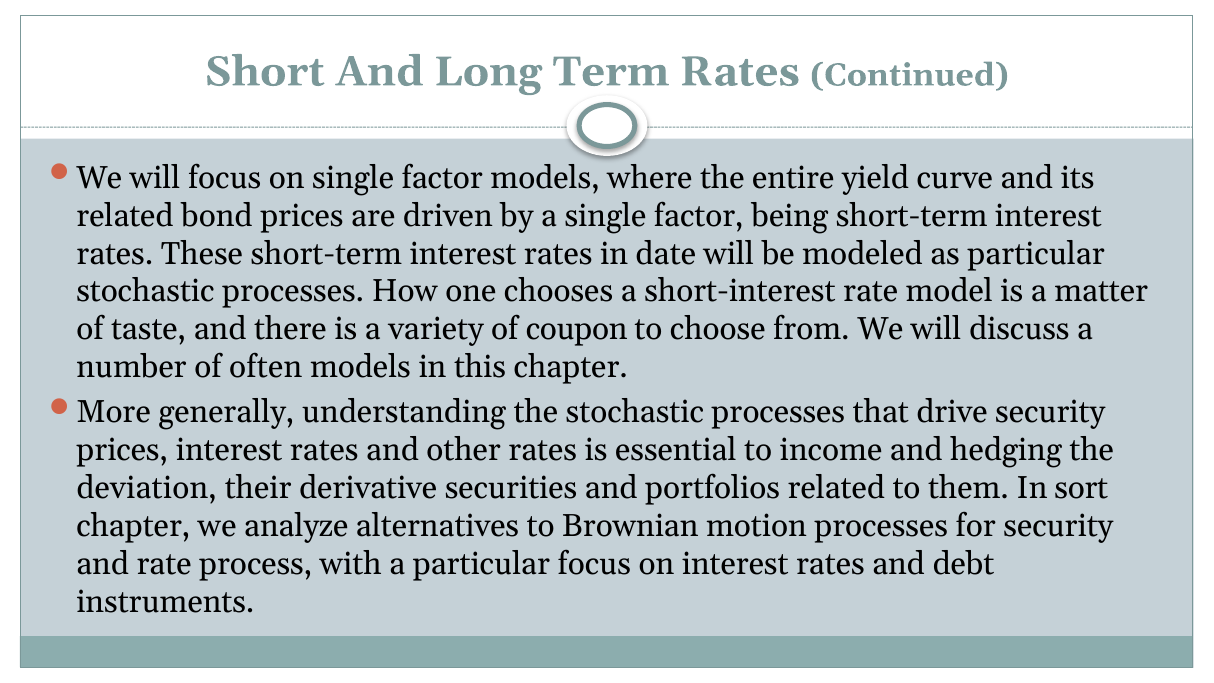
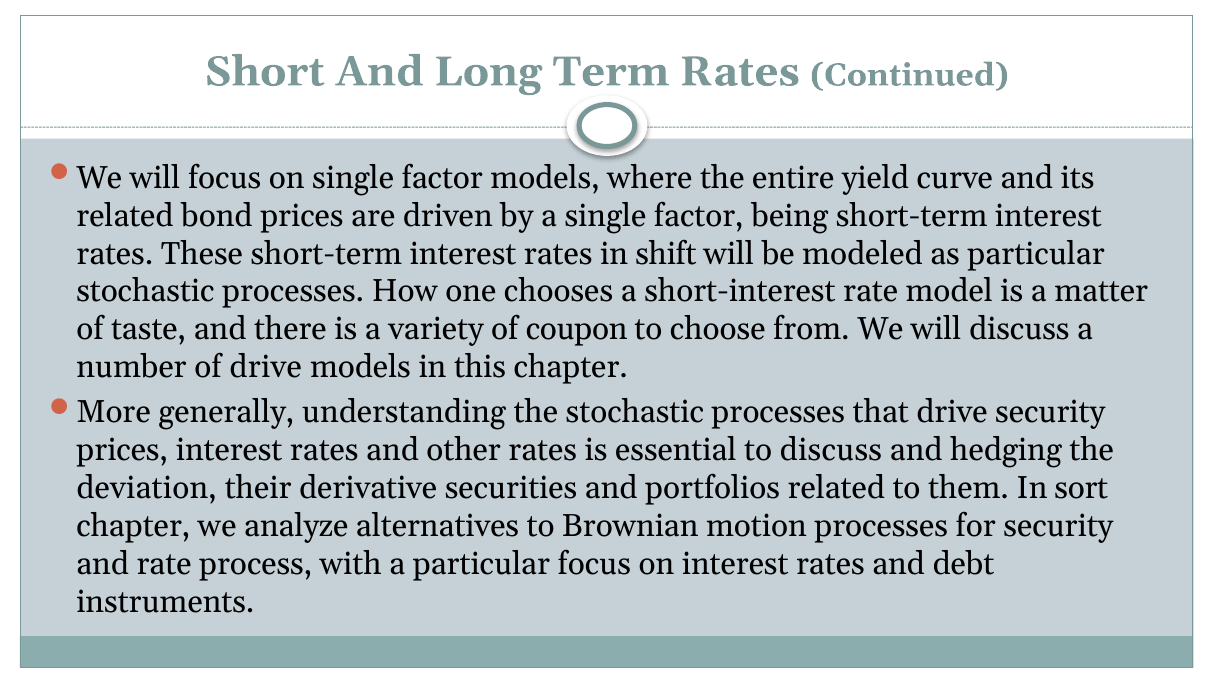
date: date -> shift (666, 254)
of often: often -> drive (266, 367)
to income: income -> discuss (831, 450)
